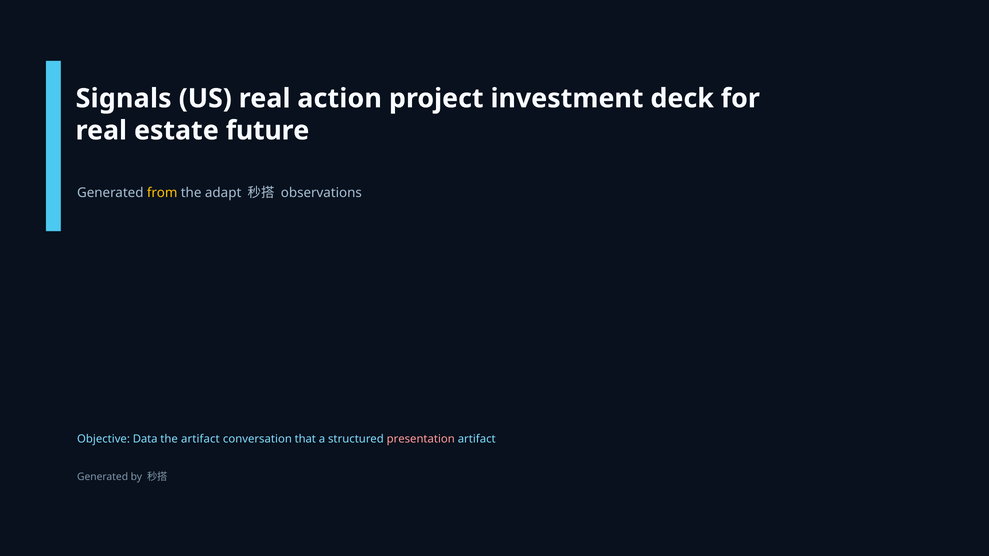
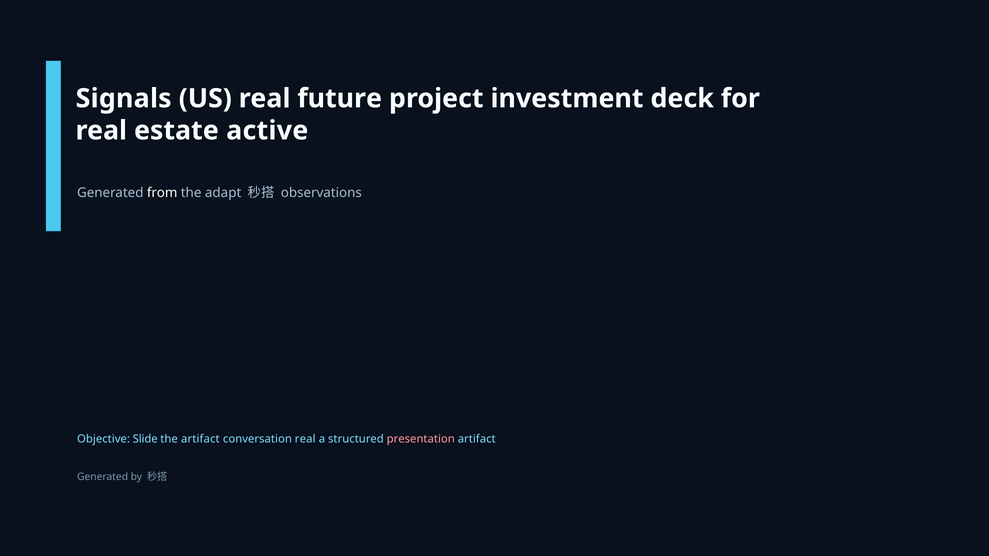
action: action -> future (340, 99)
future: future -> active (267, 131)
from colour: yellow -> white (162, 193)
Data: Data -> Slide (145, 439)
conversation that: that -> real (305, 439)
